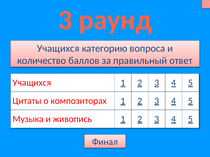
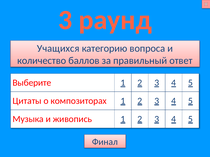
Учащихся: Учащихся -> Выберите (32, 83)
